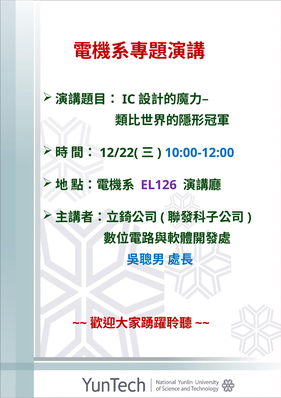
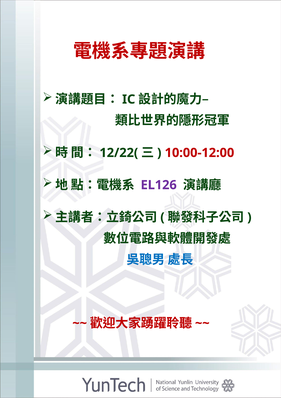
10:00-12:00 colour: blue -> red (199, 153)
